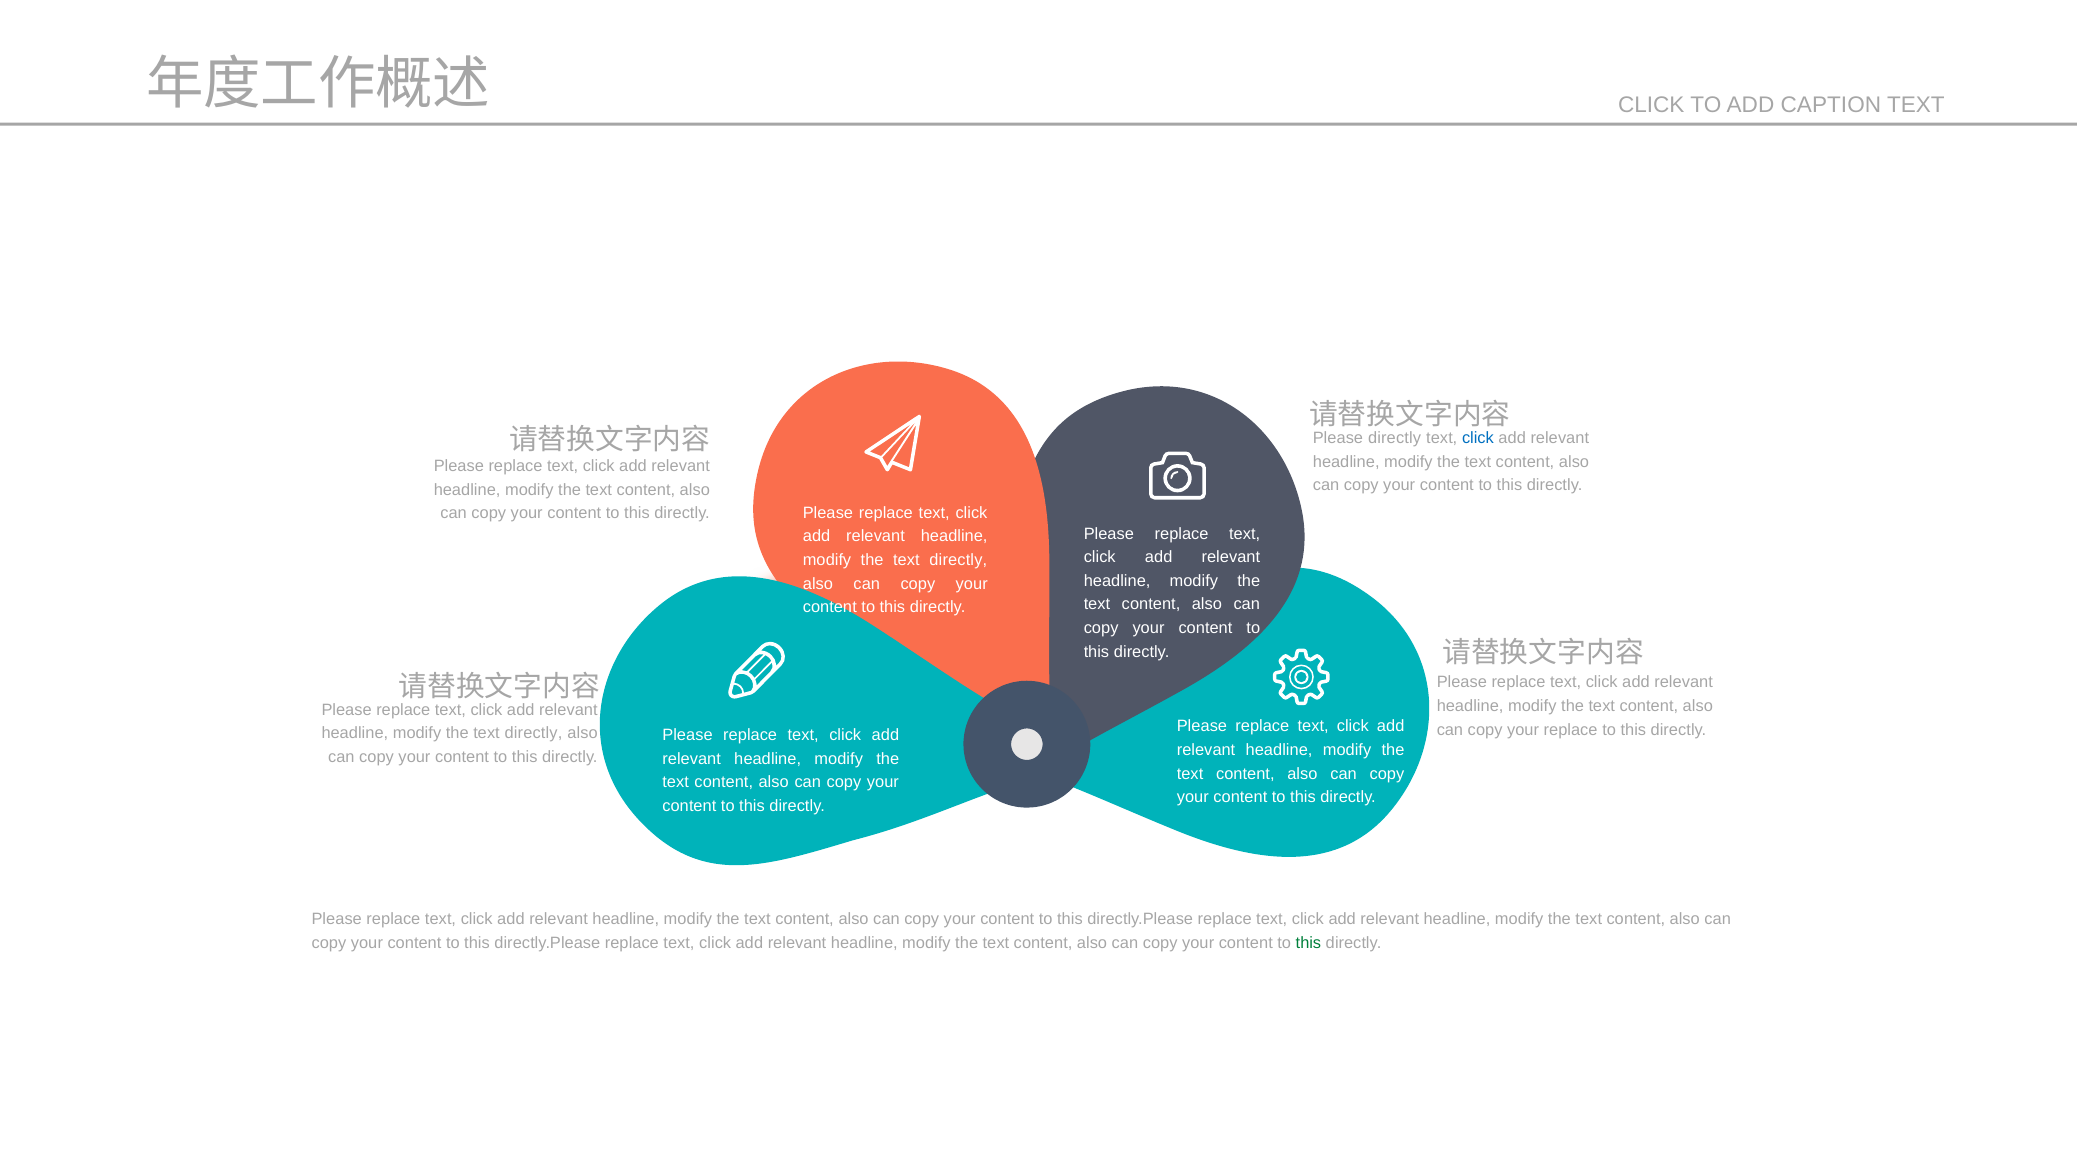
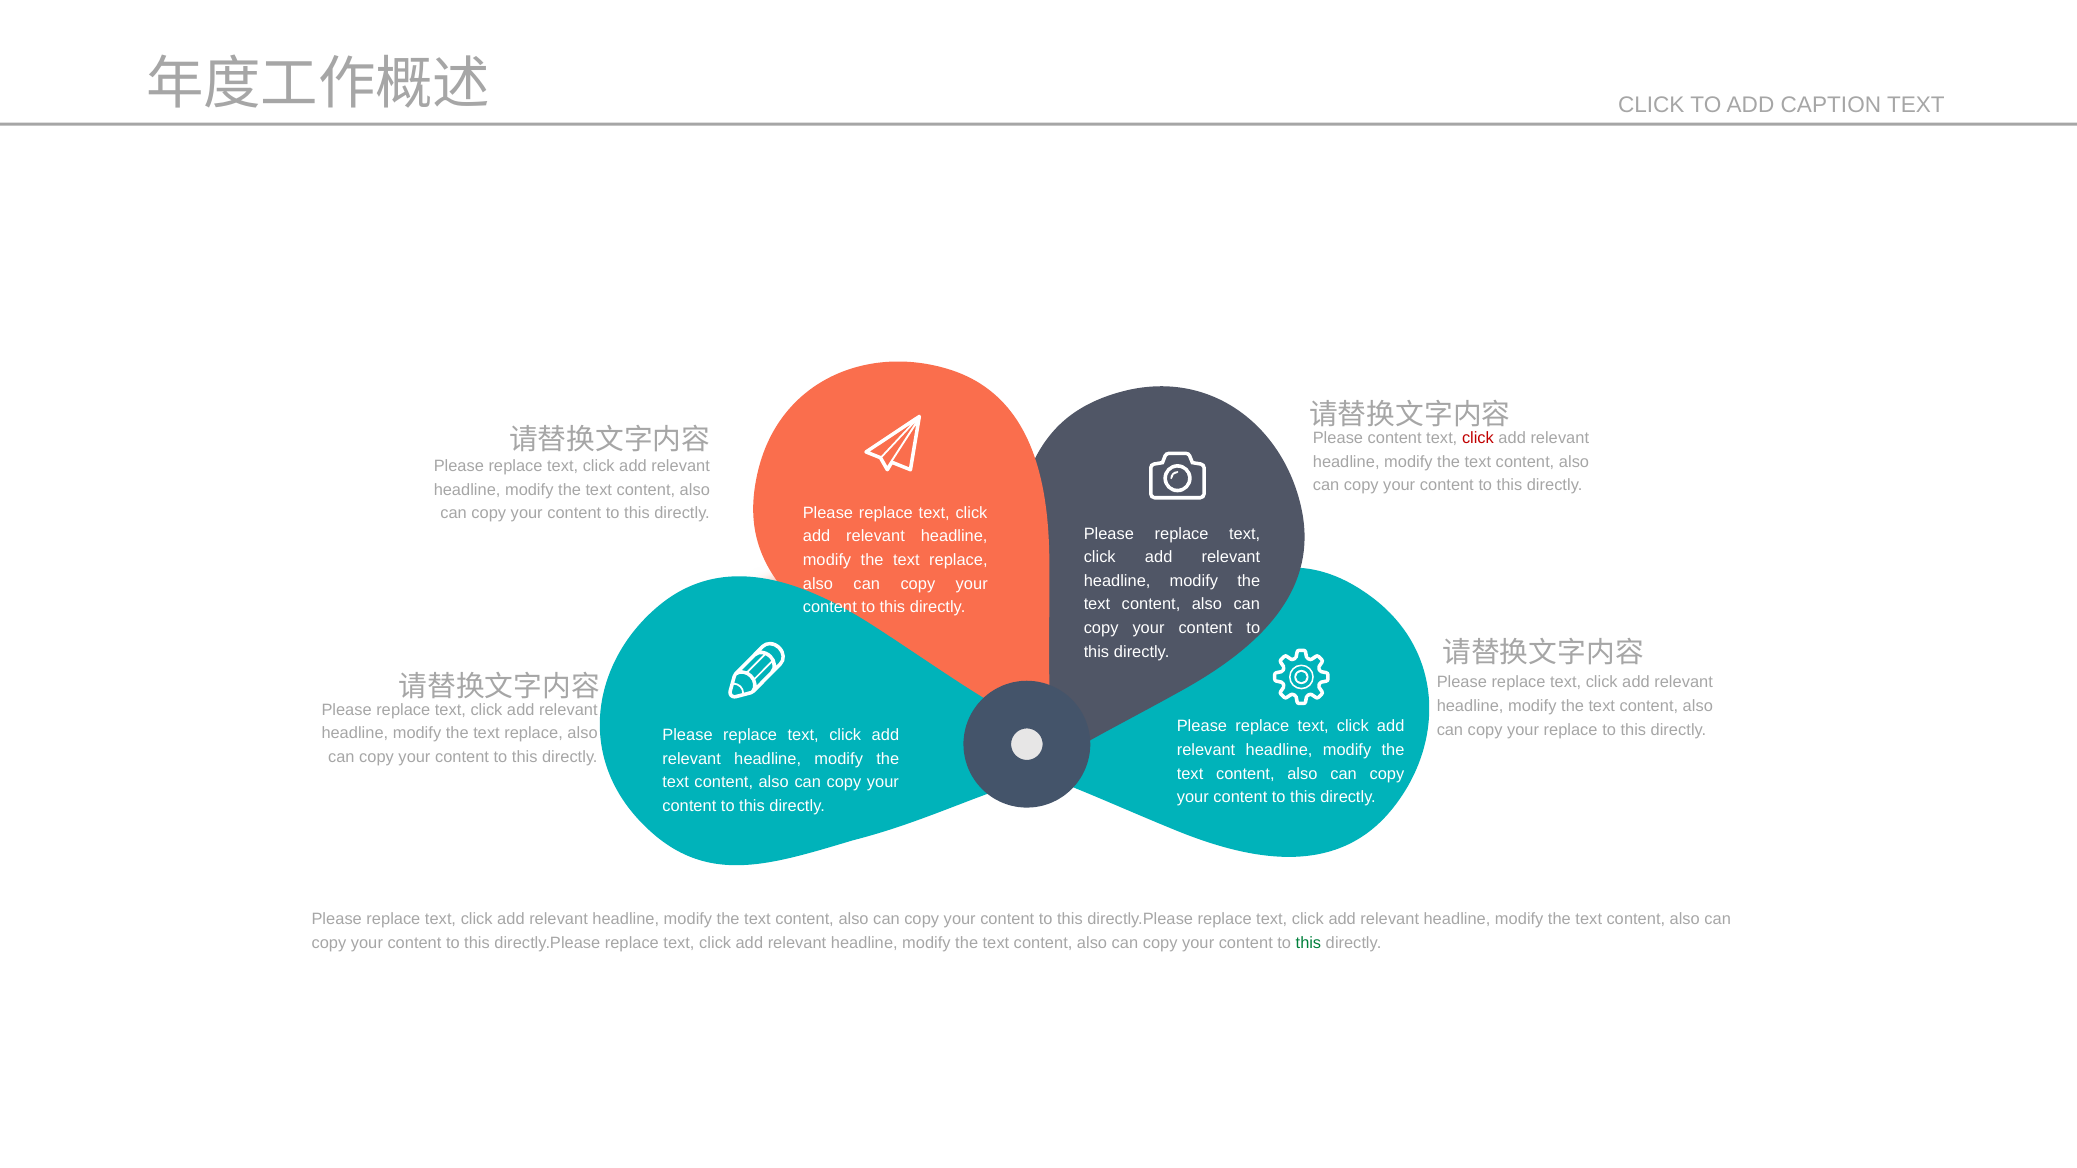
directly: directly -> content (1395, 438)
click colour: blue -> red (1478, 438)
directly: directly -> replace (958, 560)
directly: directly -> replace (534, 734)
